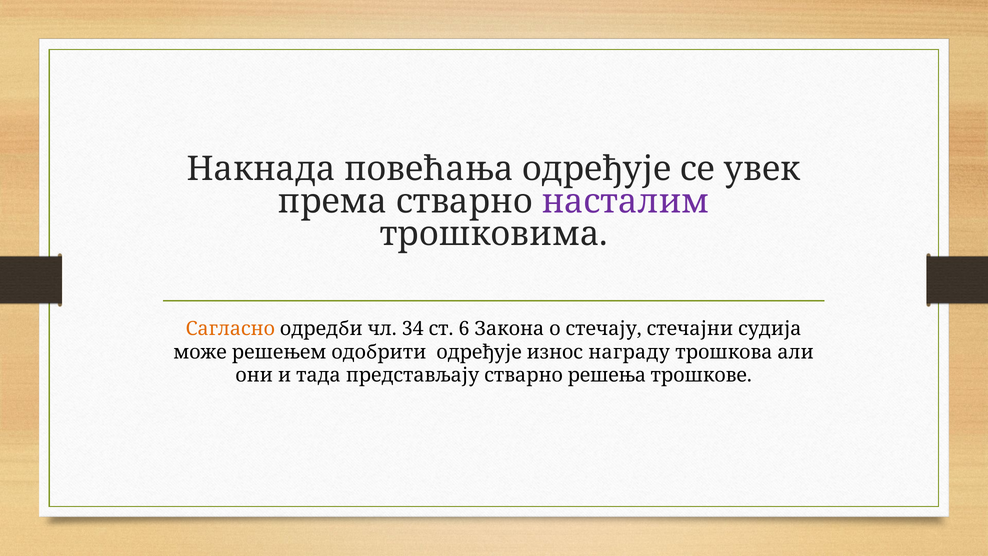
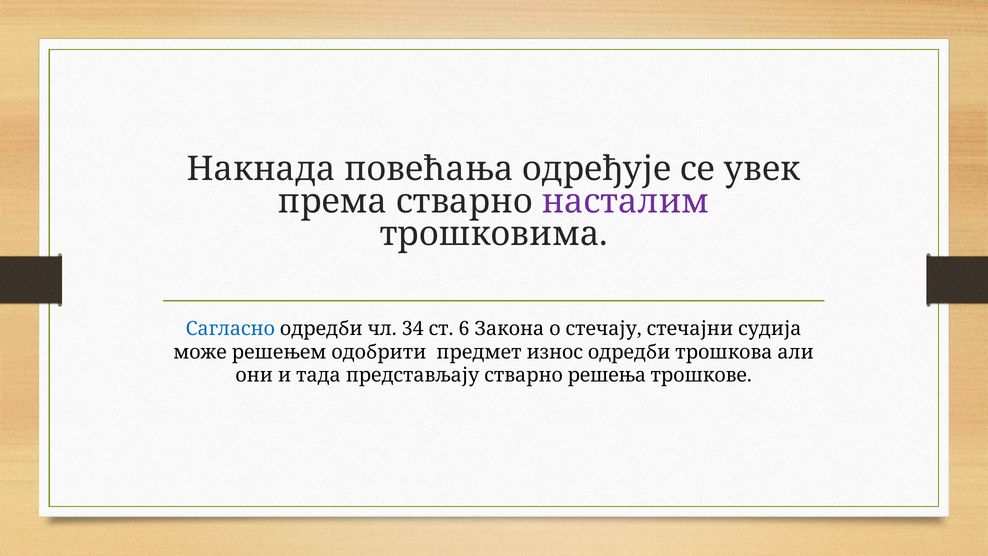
Сагласно colour: orange -> blue (230, 328)
одобрити одређује: одређује -> предмет (479, 352)
износ награду: награду -> одредби (629, 352)
